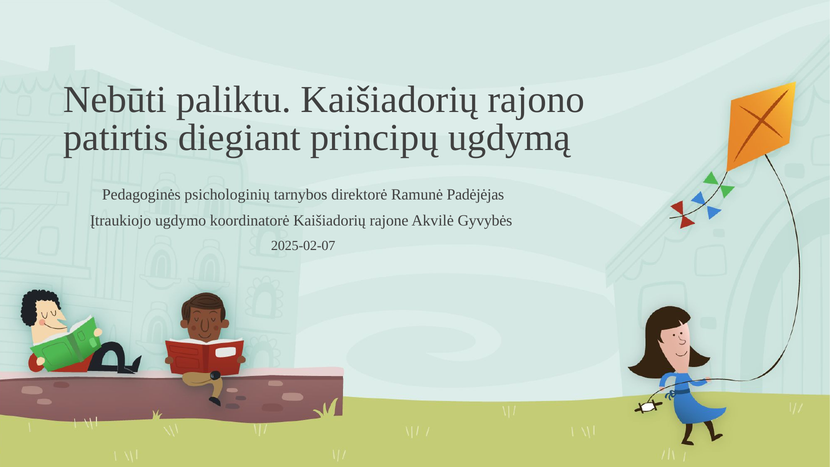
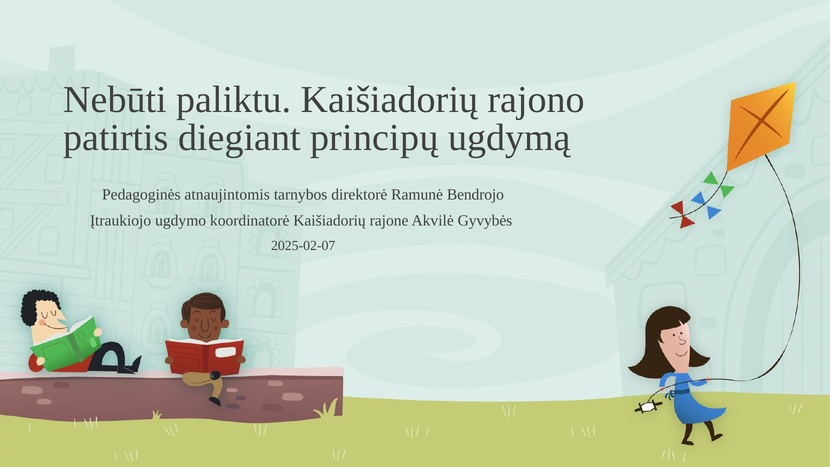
psichologinių: psichologinių -> atnaujintomis (227, 195)
Padėjėjas: Padėjėjas -> Bendrojo (475, 195)
